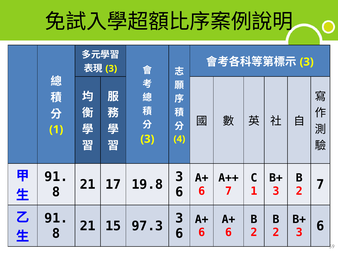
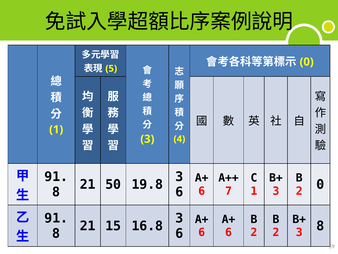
3: 3 -> 0 (307, 62)
3: 3 -> 5 (111, 68)
17: 17 -> 50 (113, 184)
2 7: 7 -> 0 (320, 184)
97.3: 97.3 -> 16.8 (147, 225)
6: 6 -> 8 (320, 225)
